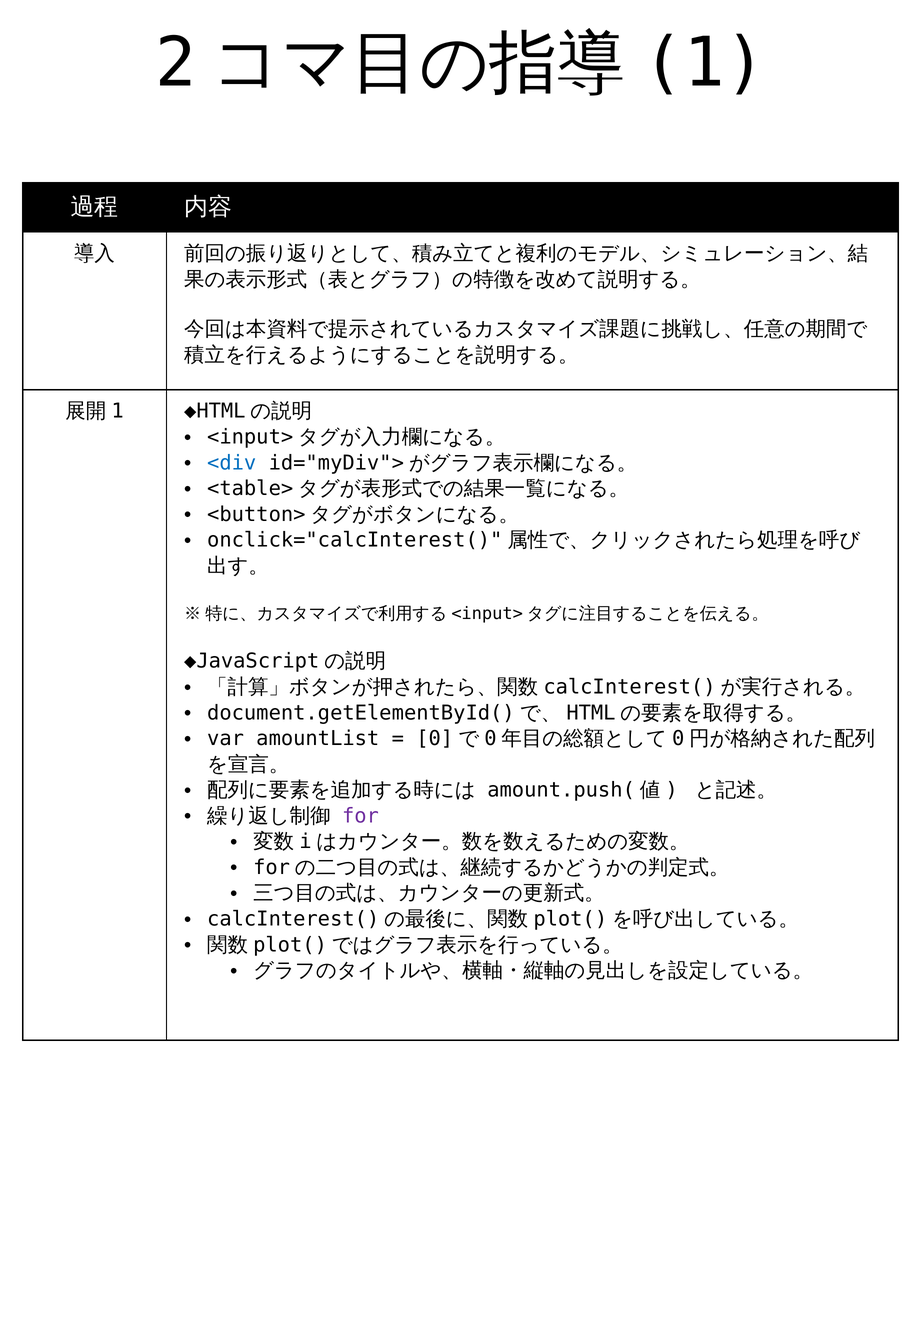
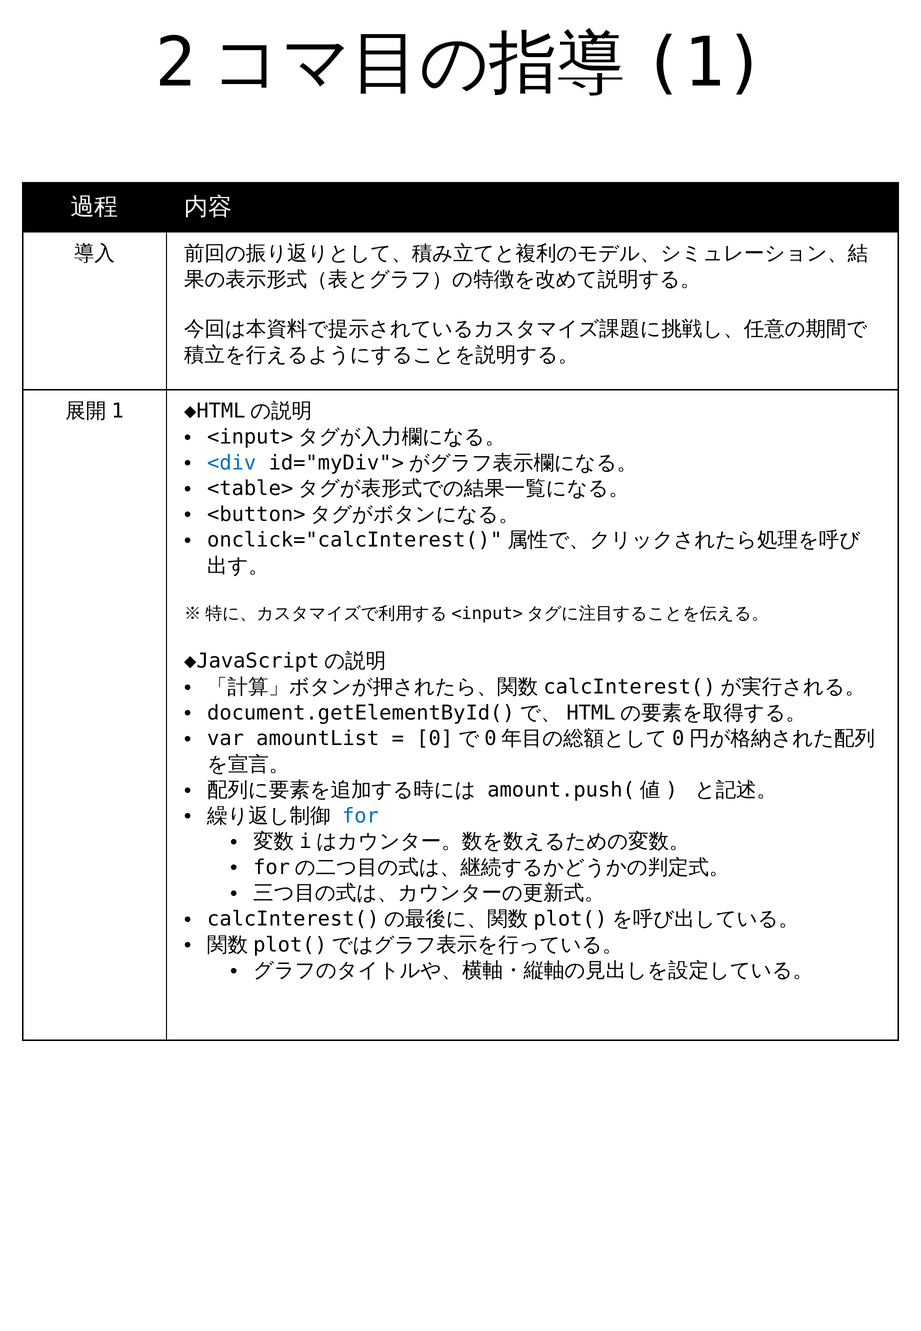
for colour: purple -> blue (360, 815)
